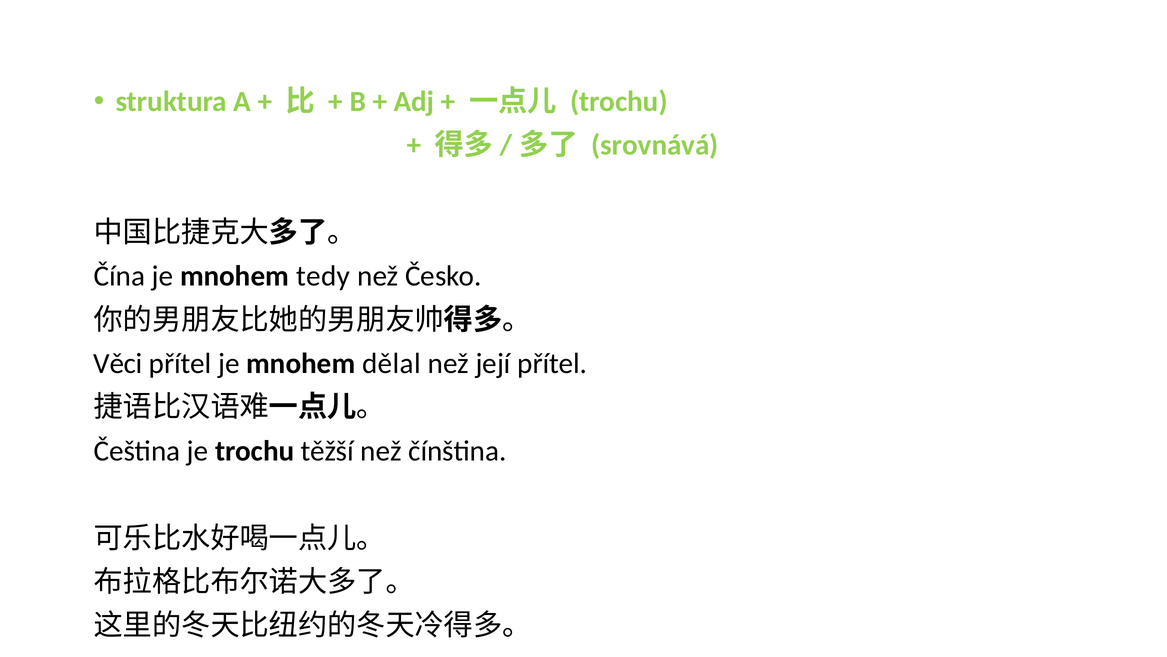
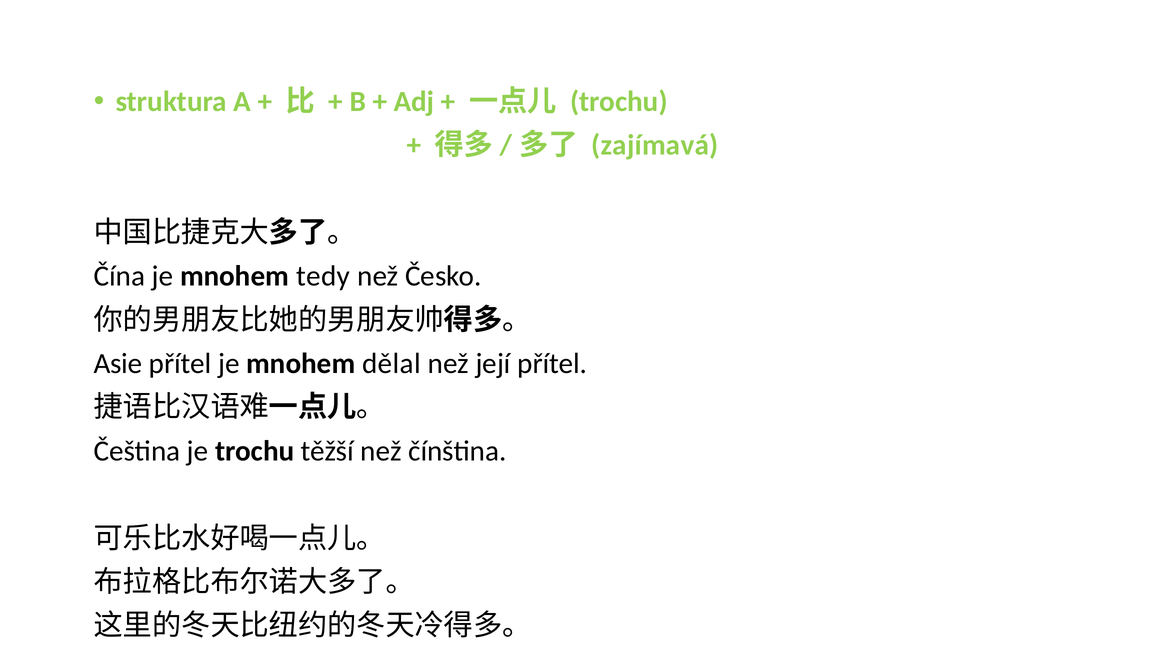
srovnává: srovnává -> zajímavá (655, 145)
Věci: Věci -> Asie (118, 363)
